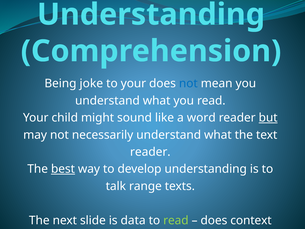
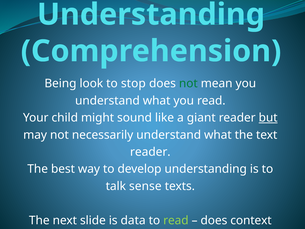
joke: joke -> look (91, 83)
to your: your -> stop (133, 83)
not colour: blue -> green (188, 83)
word: word -> giant (201, 118)
best underline: present -> none (63, 169)
range: range -> sense (145, 186)
